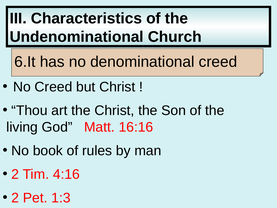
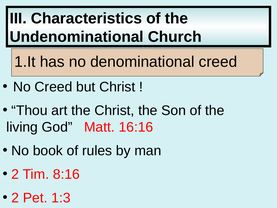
6.It: 6.It -> 1.It (25, 62)
4:16: 4:16 -> 8:16 (66, 174)
